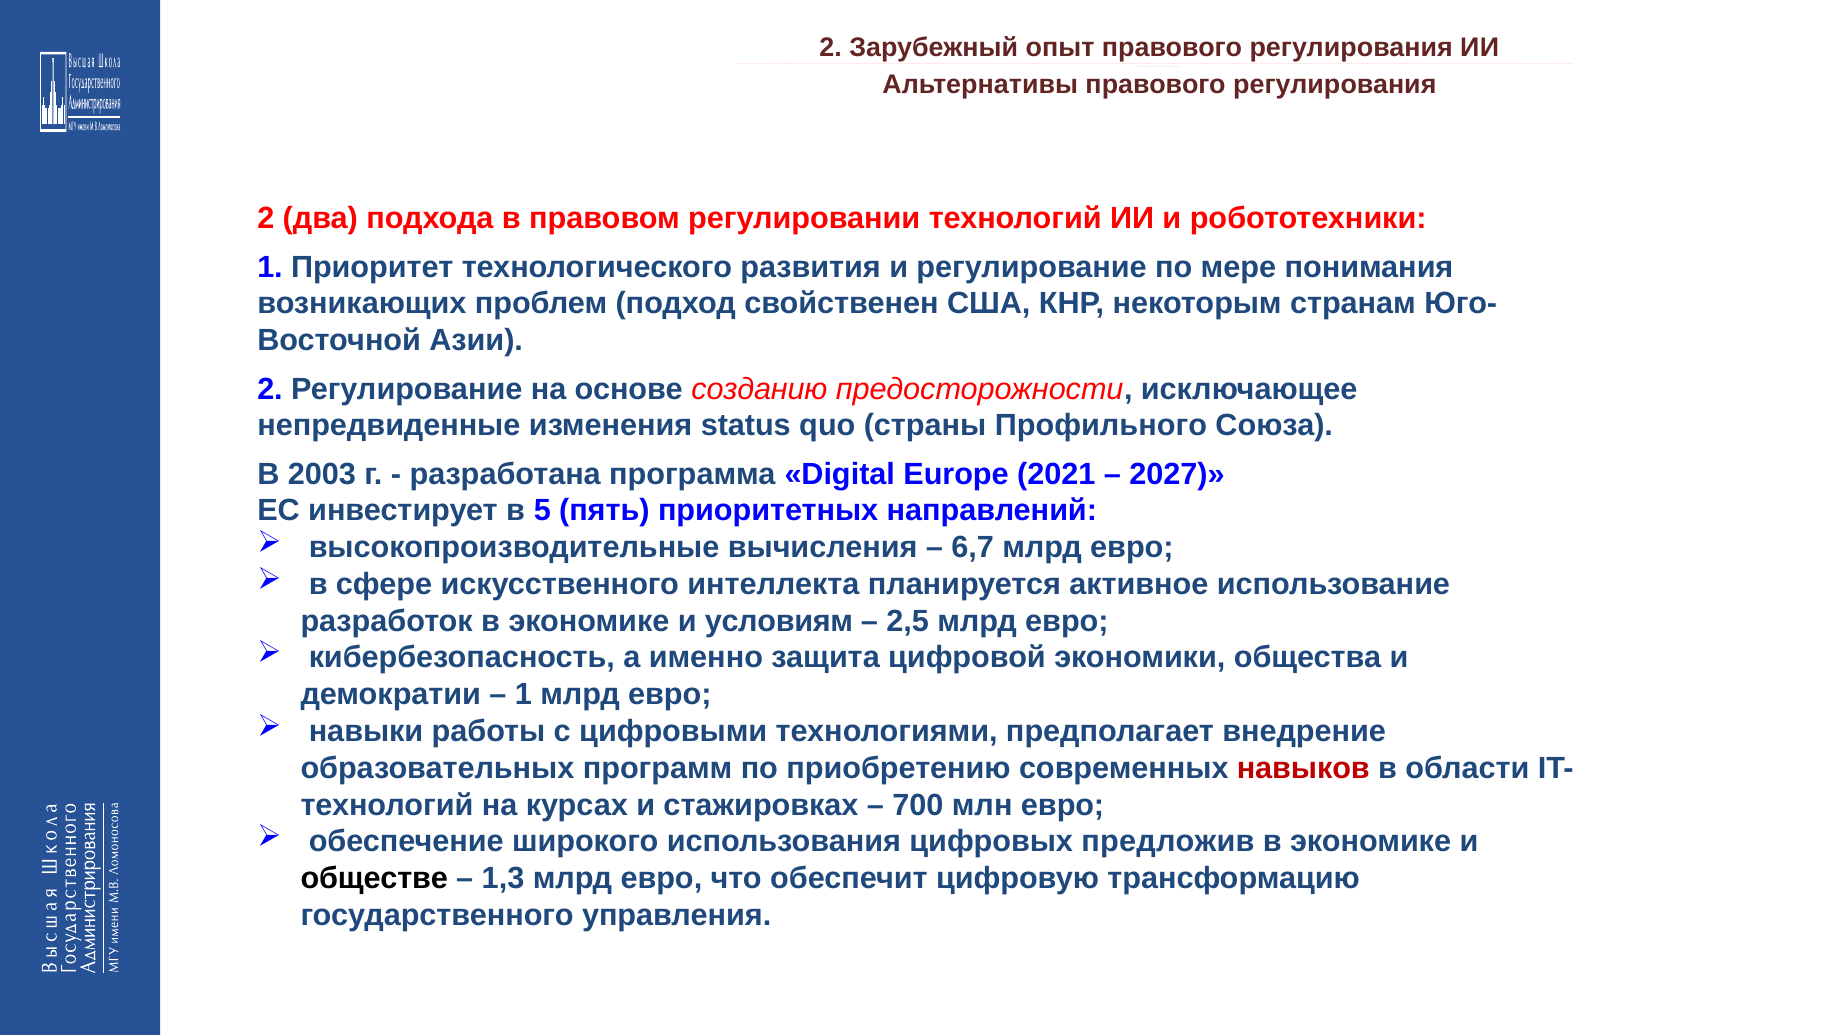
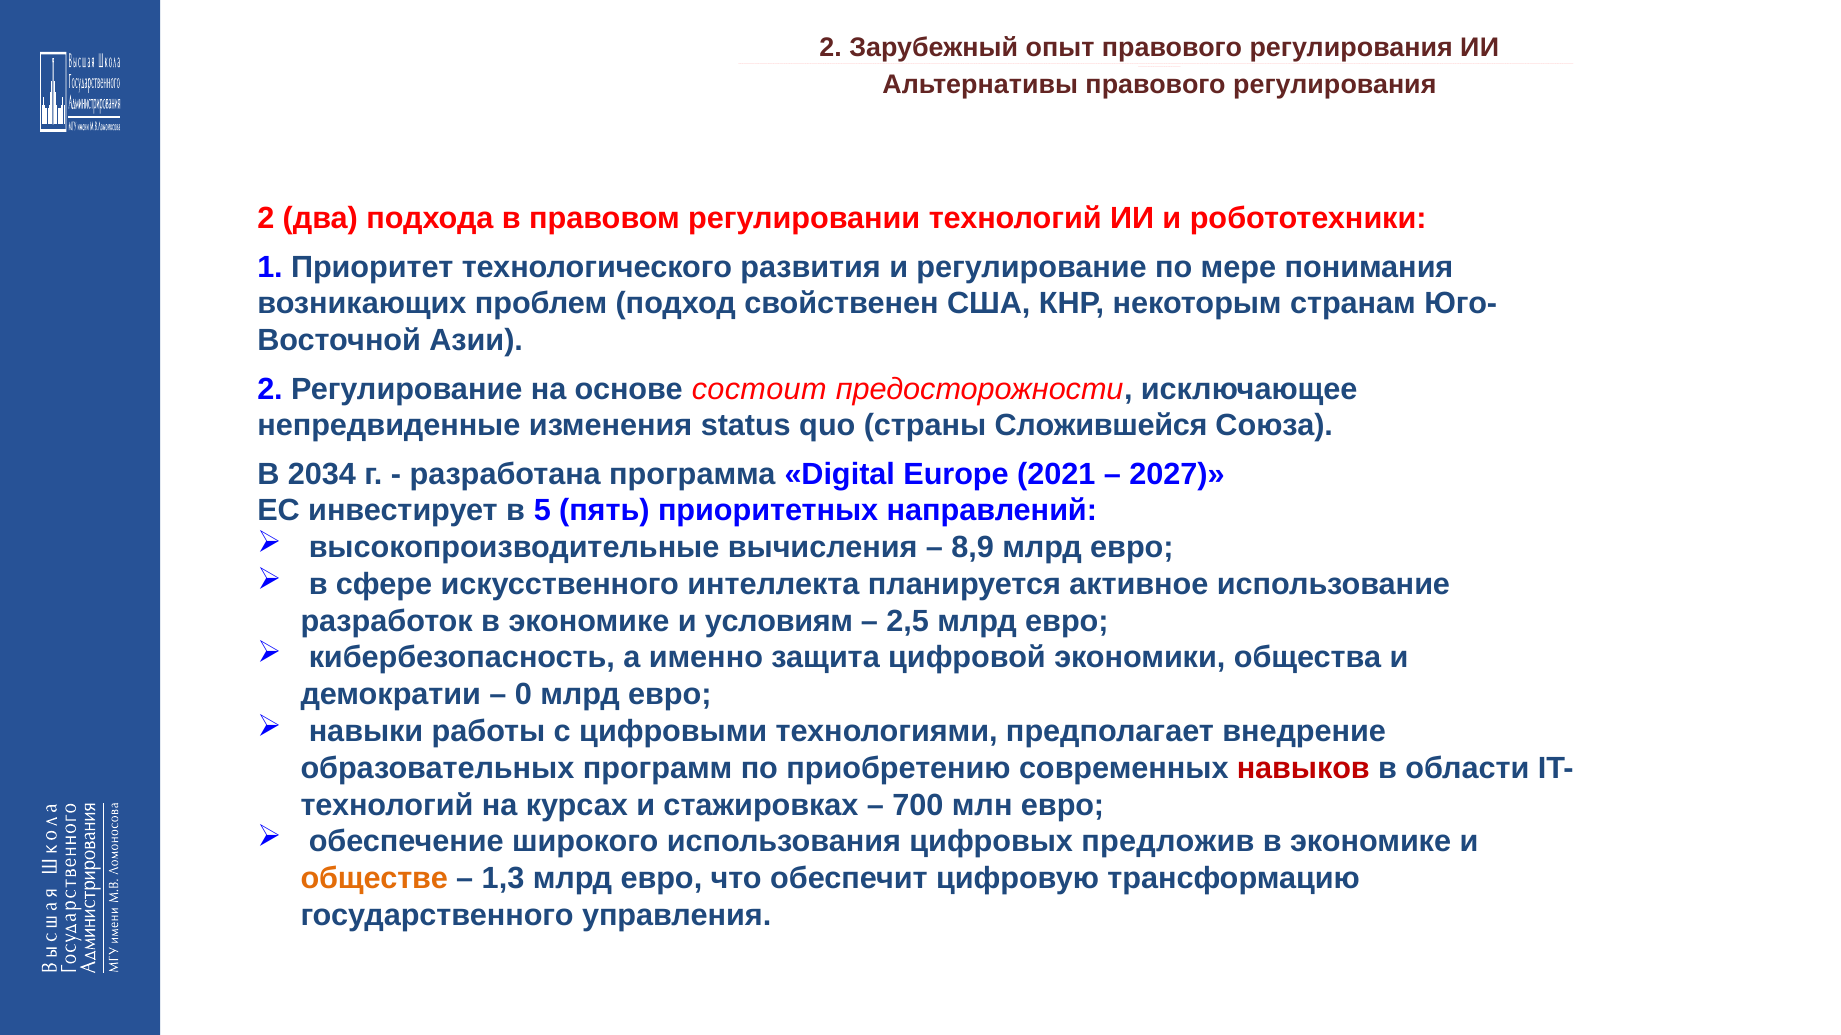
созданию: созданию -> состоит (759, 389)
Профильного: Профильного -> Сложившейся (1101, 426)
2003: 2003 -> 2034 (322, 474)
6,7: 6,7 -> 8,9 (973, 548)
1: 1 -> 0 (523, 695)
обществе colour: black -> orange (374, 879)
